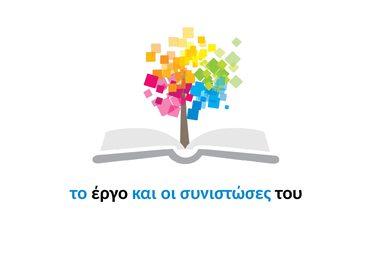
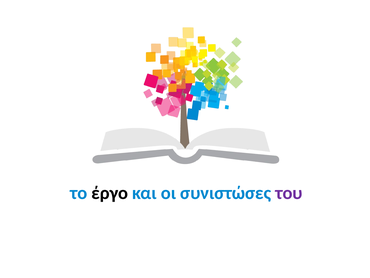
του colour: black -> purple (289, 193)
